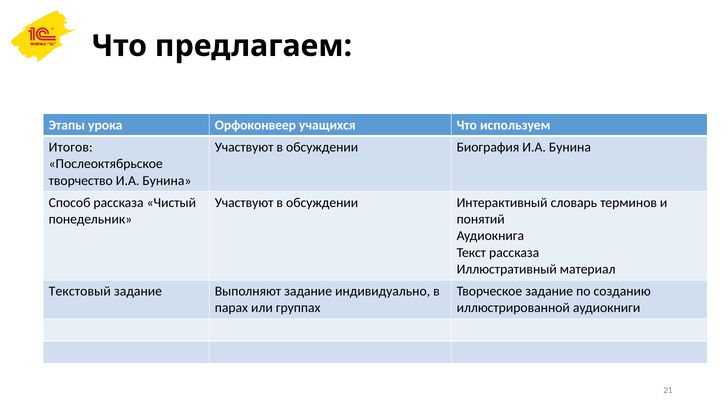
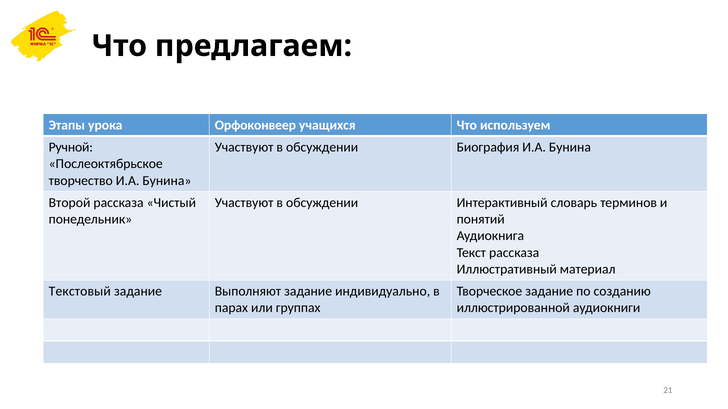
Итогов: Итогов -> Ручной (71, 147)
Способ: Способ -> Второй (70, 203)
